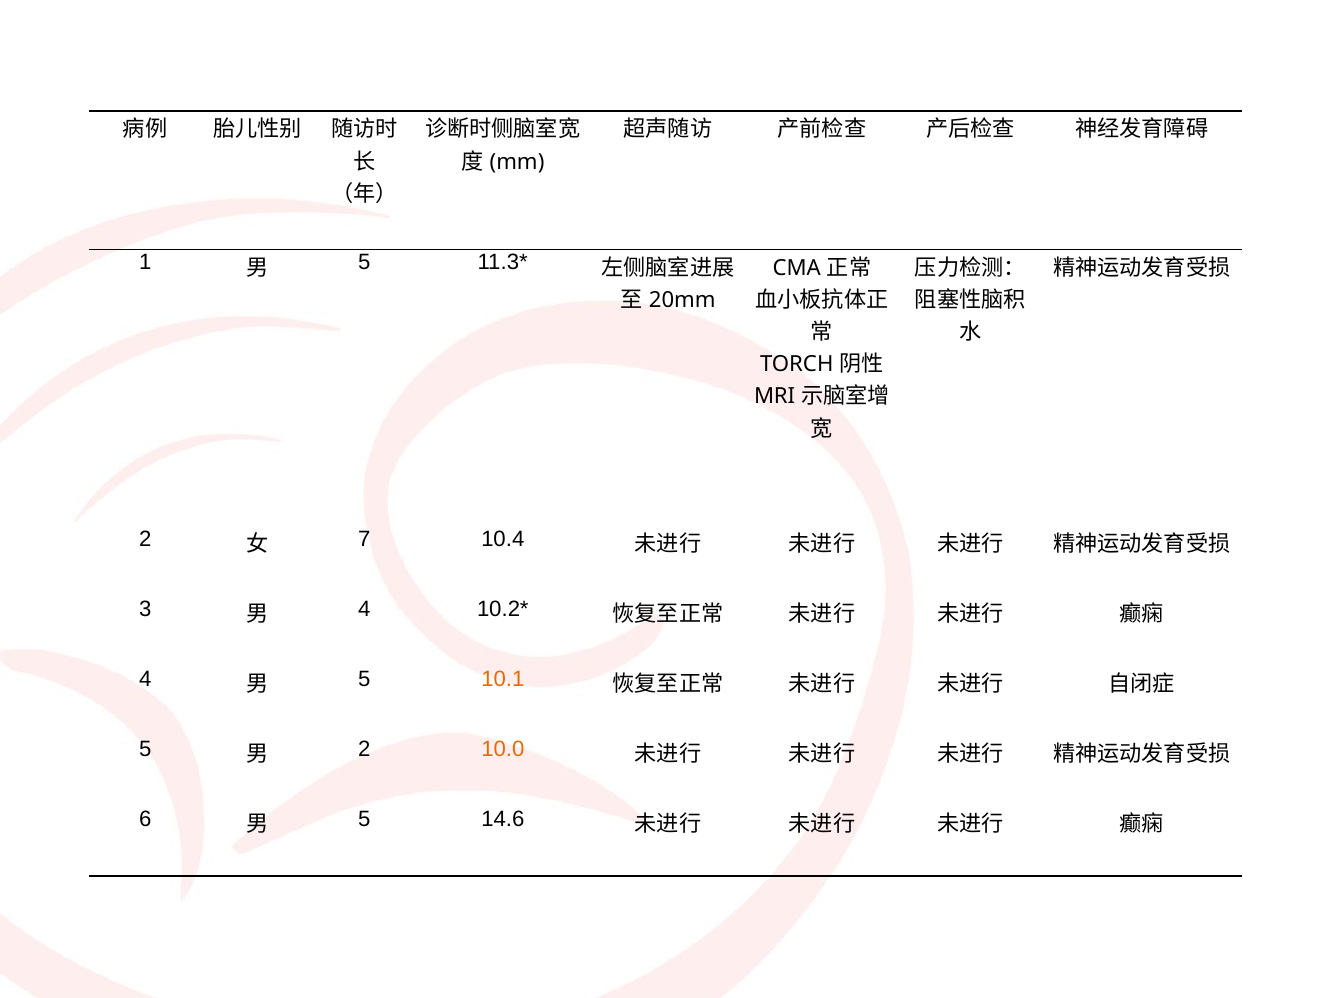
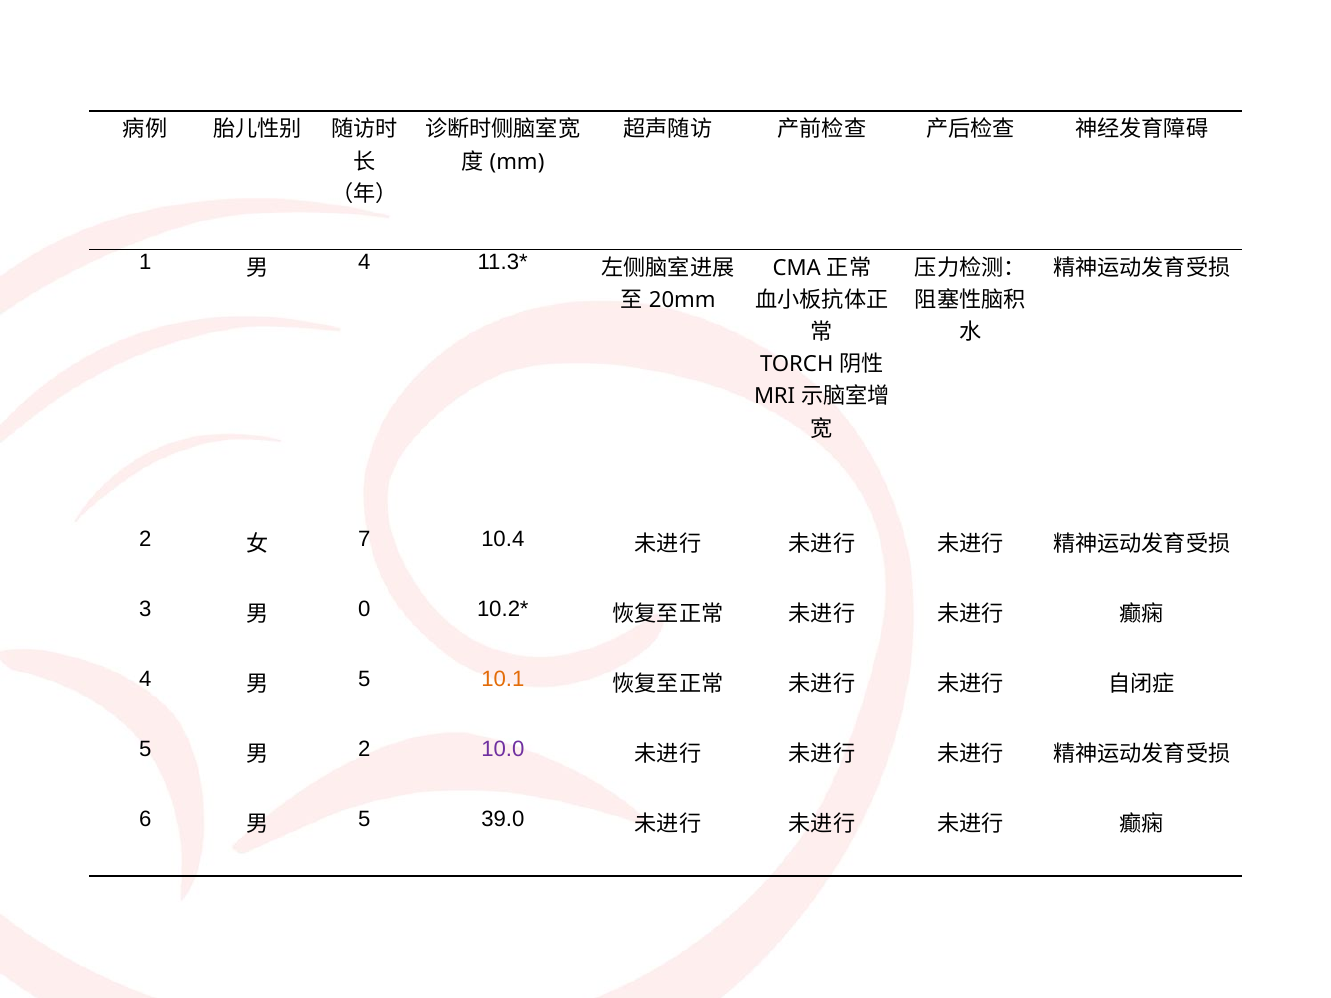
5: 5 -> 4 (364, 263)
4: 4 -> 0 (364, 609)
10.0 colour: orange -> purple (503, 749)
14.6: 14.6 -> 39.0 (503, 819)
